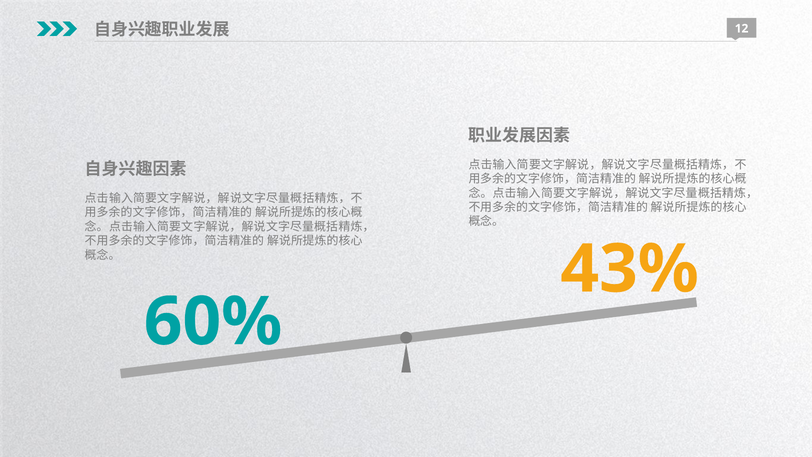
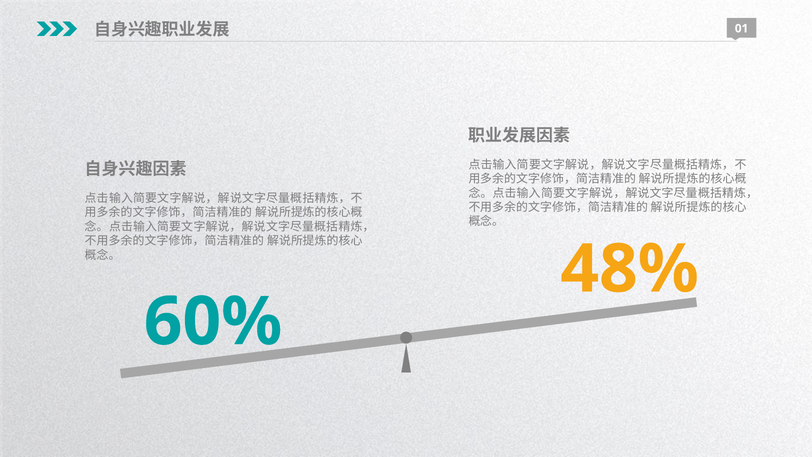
12: 12 -> 01 (742, 28)
43%: 43% -> 48% (630, 269)
